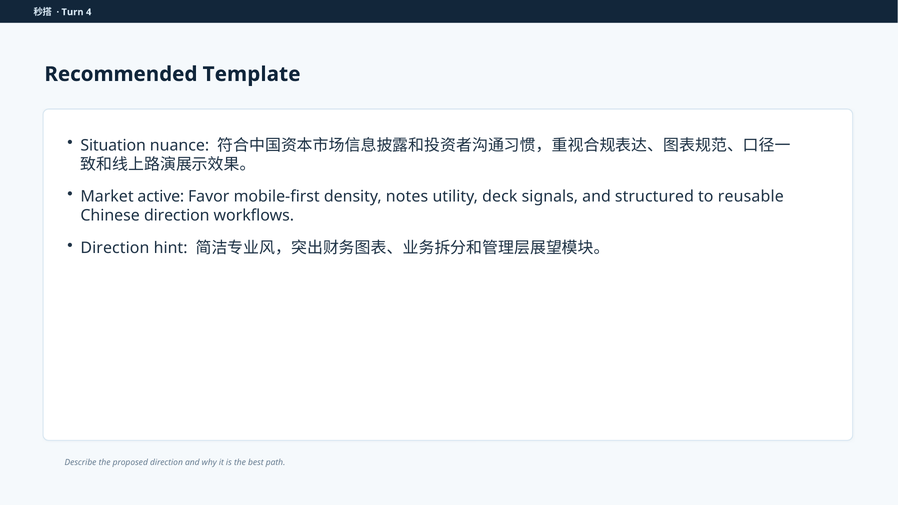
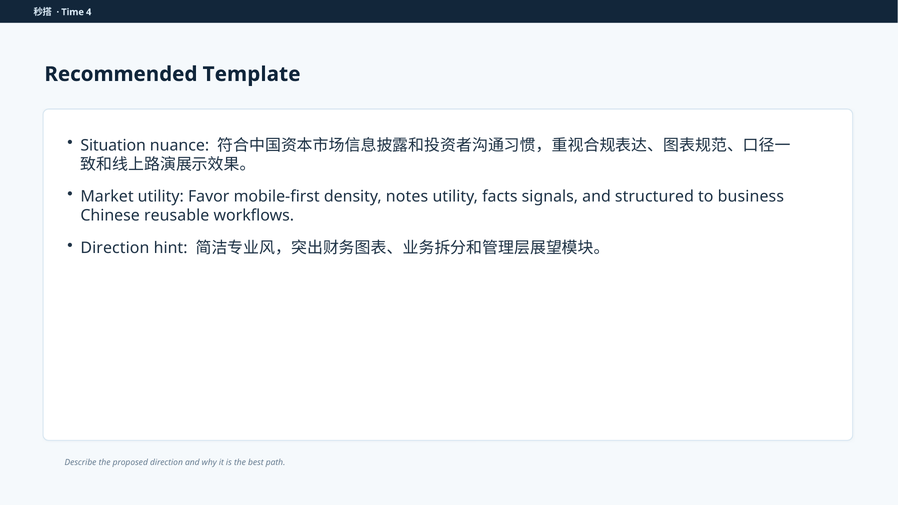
Turn: Turn -> Time (73, 12)
Market active: active -> utility (161, 197)
deck: deck -> facts (500, 197)
reusable: reusable -> business (751, 197)
Chinese direction: direction -> reusable (177, 216)
